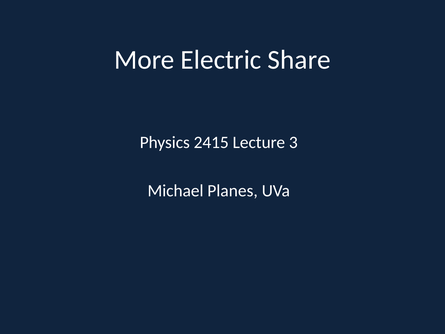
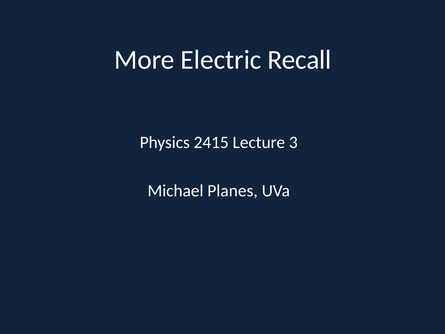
Share: Share -> Recall (299, 60)
